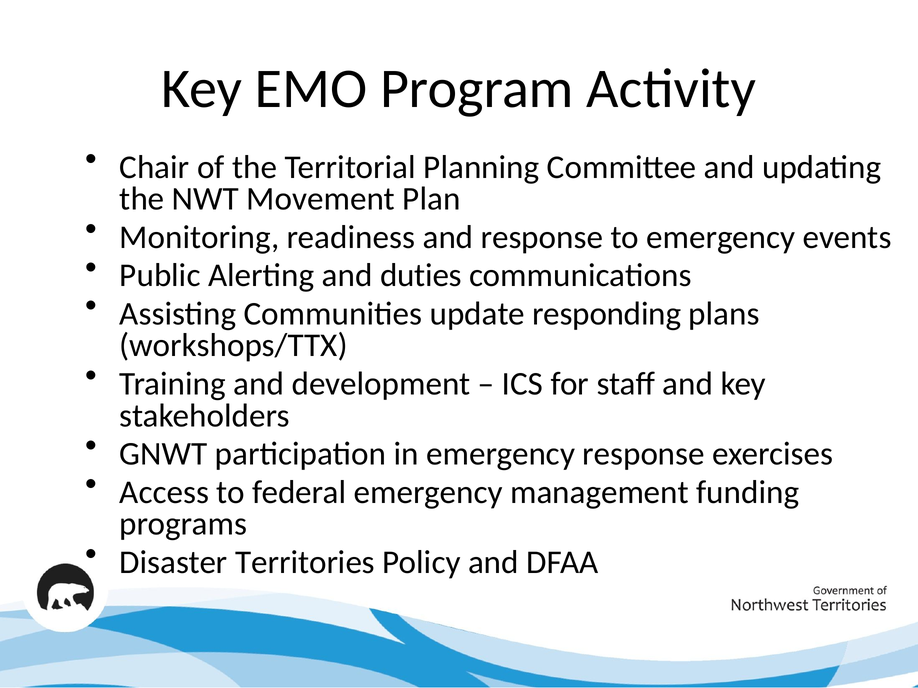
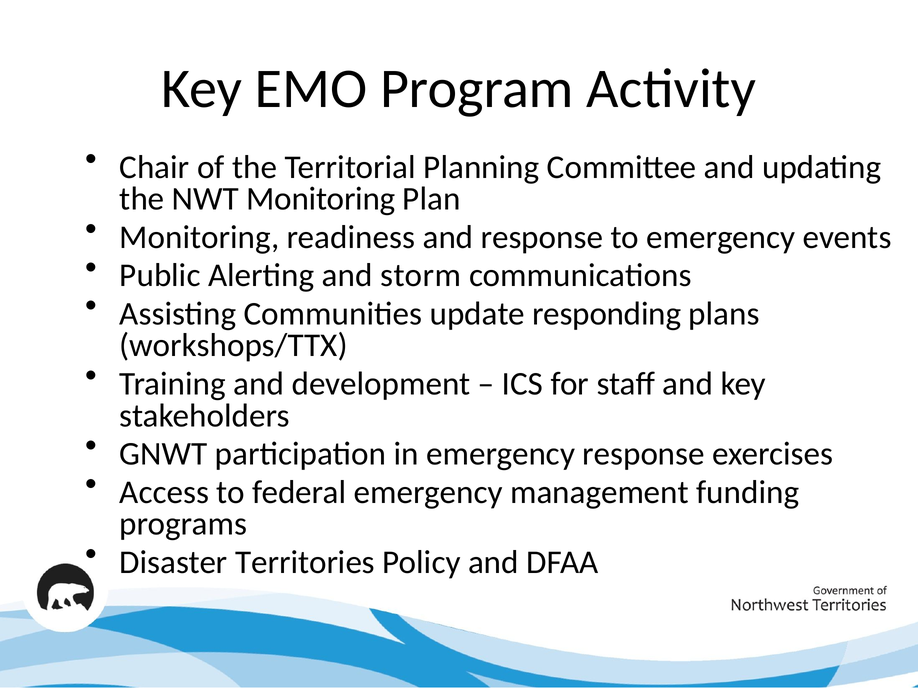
NWT Movement: Movement -> Monitoring (321, 199)
duties: duties -> storm (421, 276)
